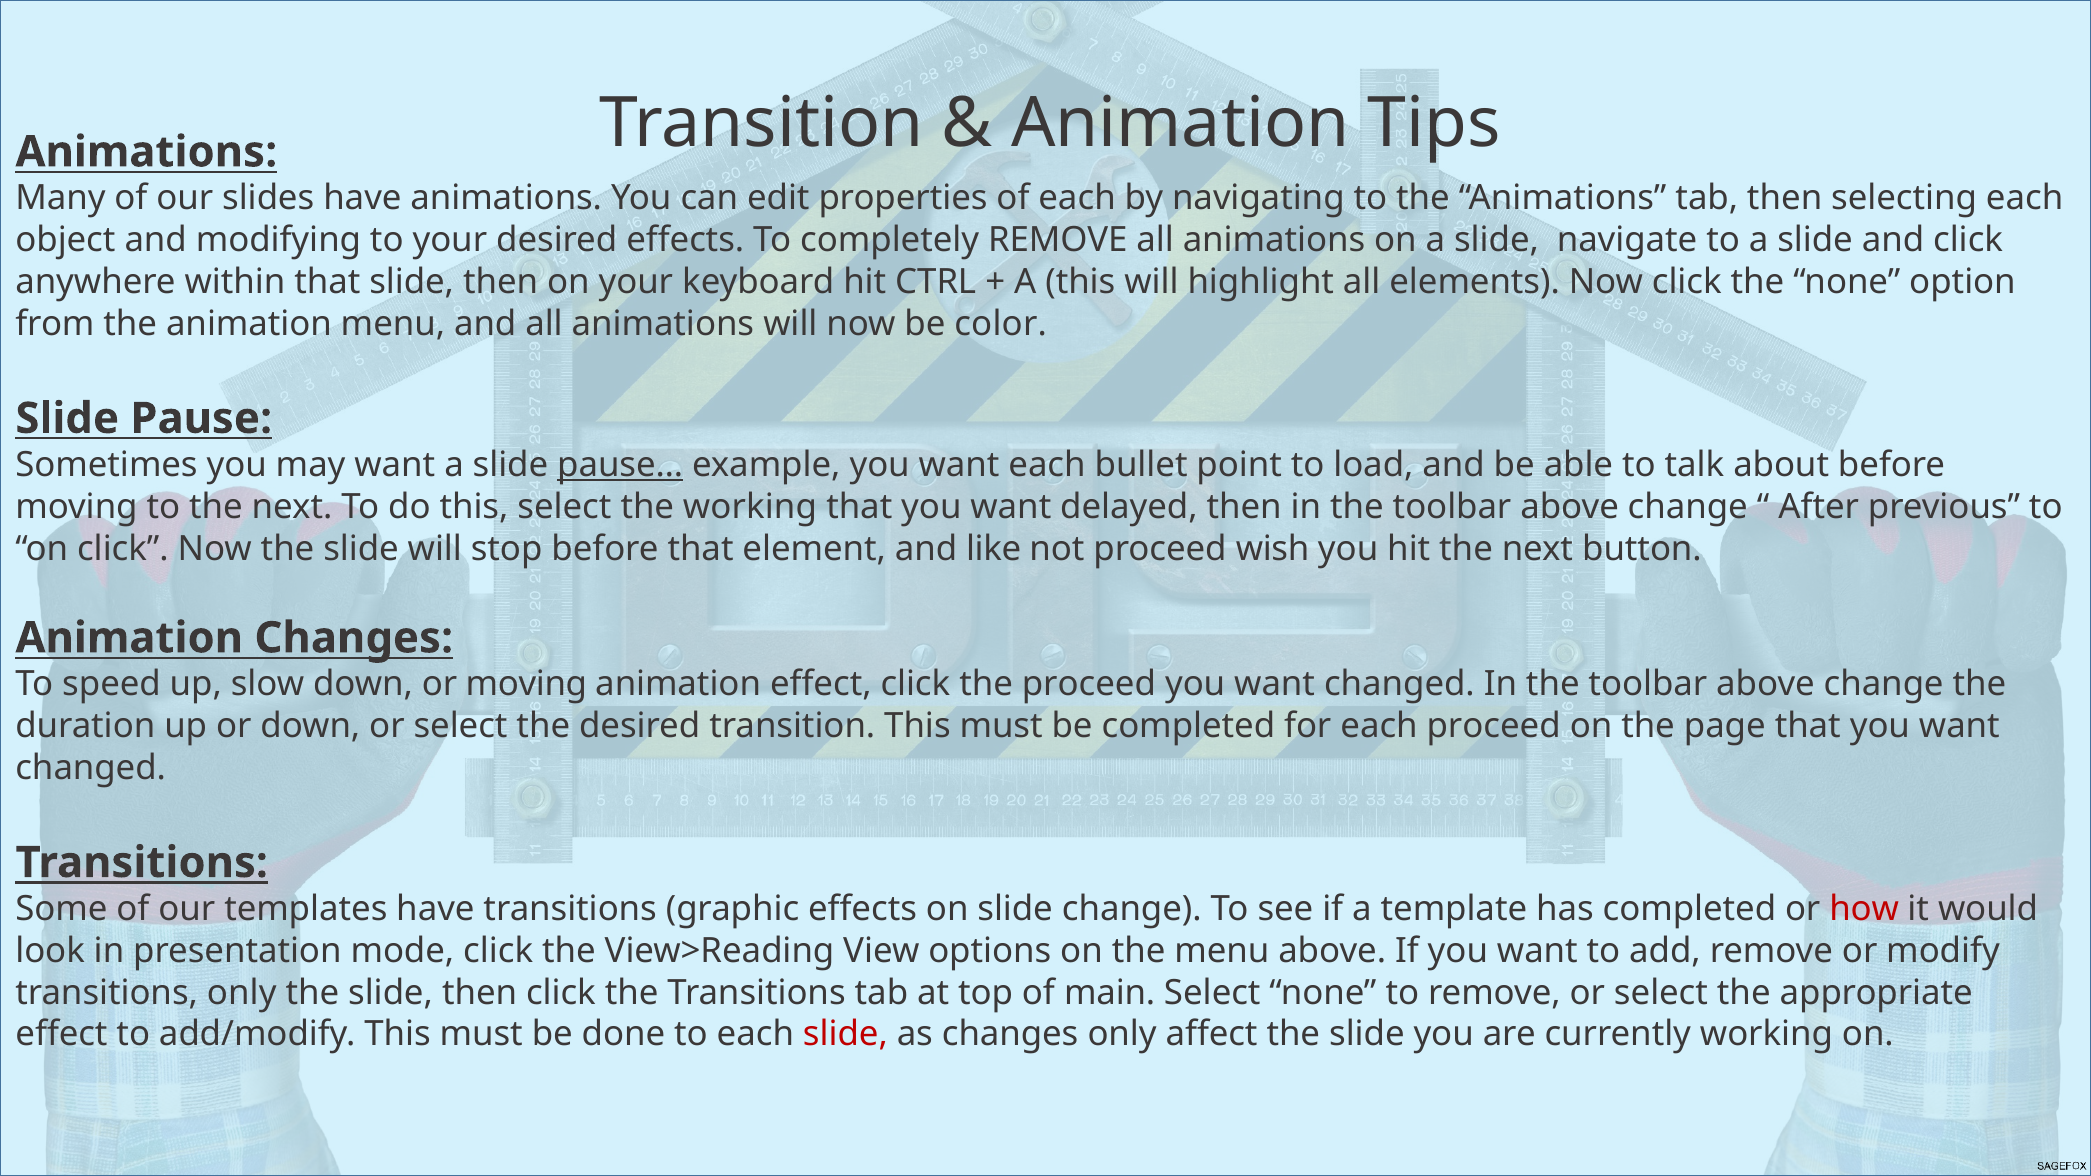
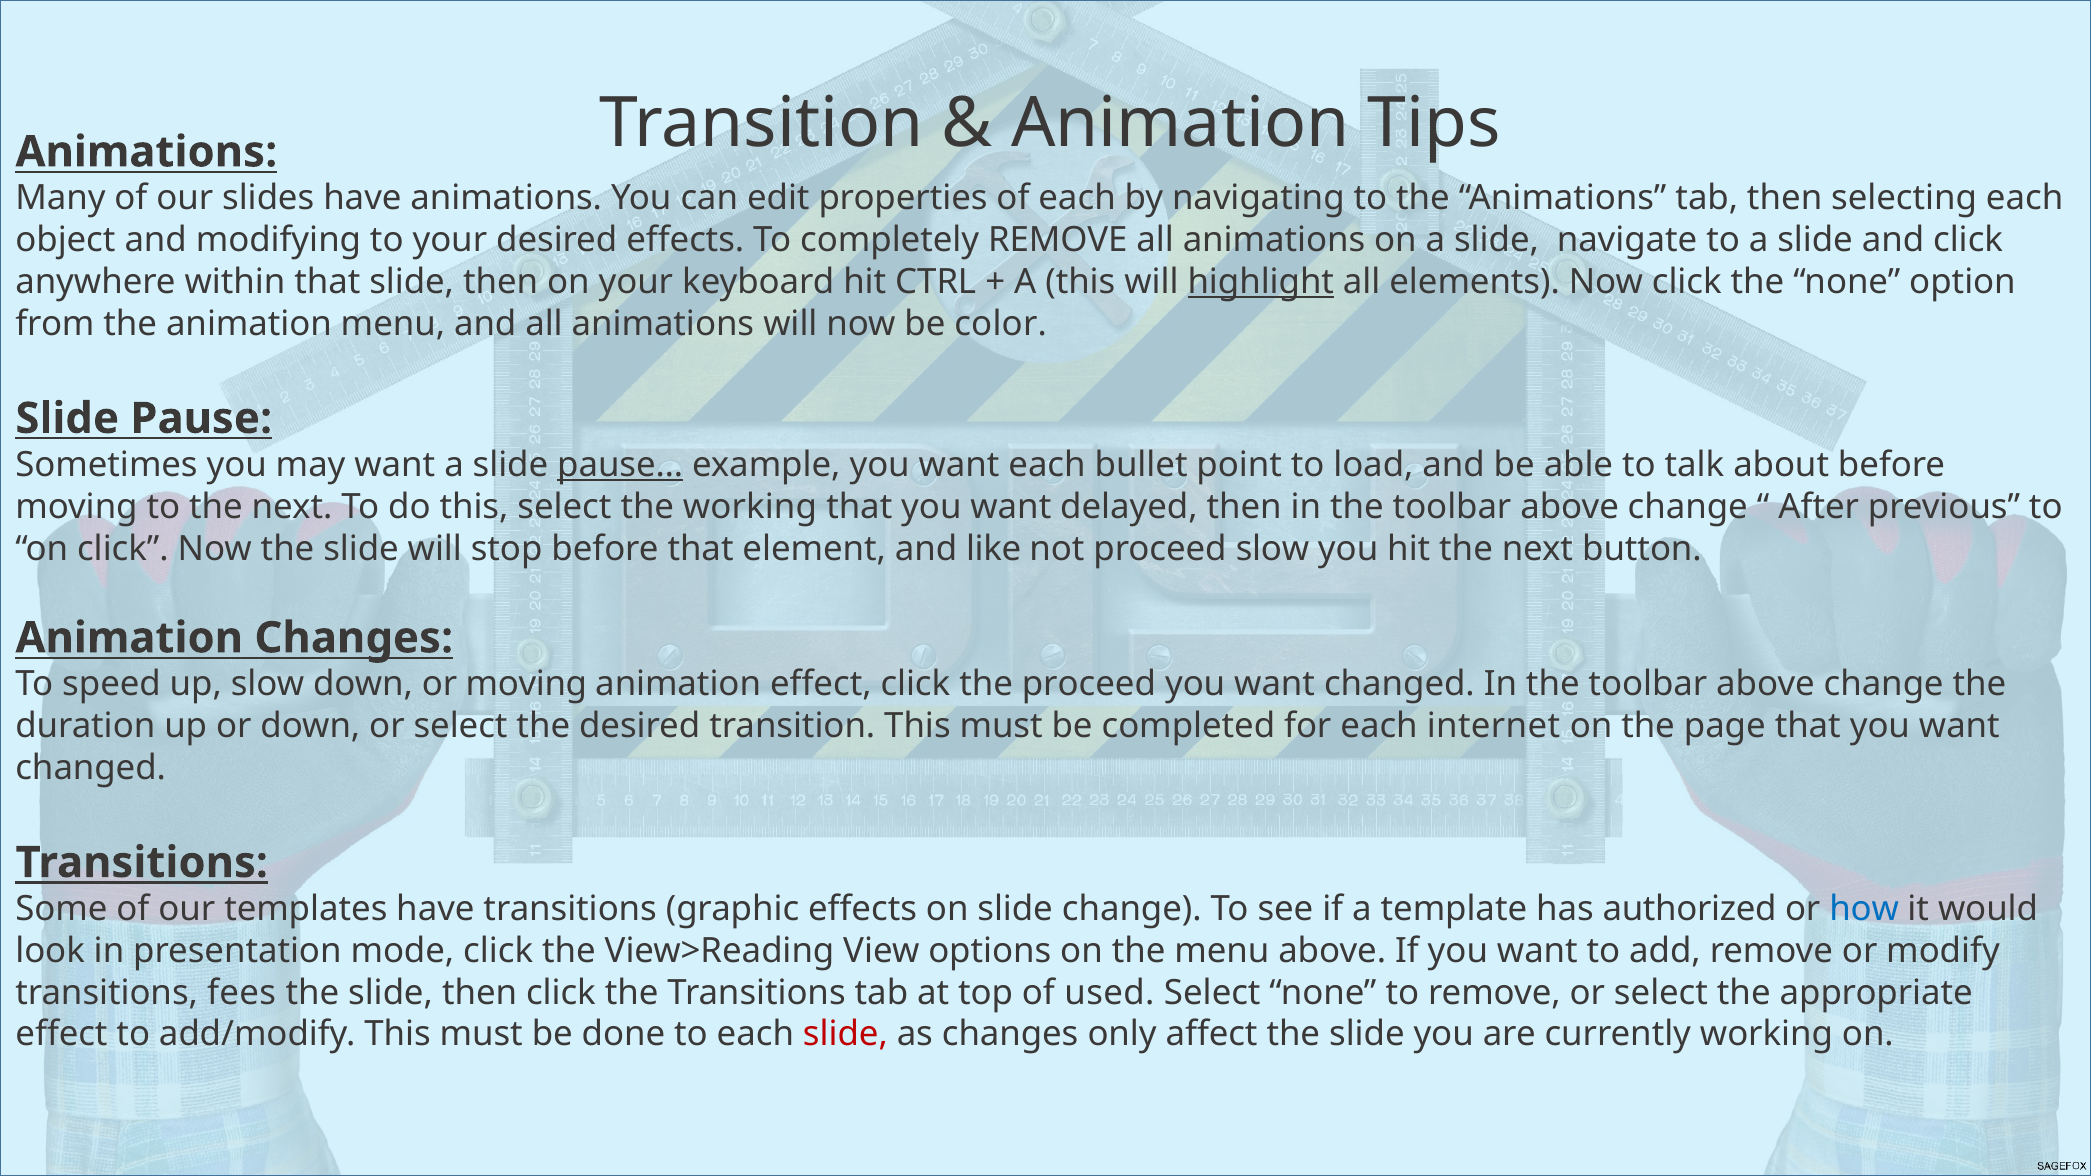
highlight underline: none -> present (1261, 282)
proceed wish: wish -> slow (1272, 549)
each proceed: proceed -> internet (1493, 726)
has completed: completed -> authorized (1690, 909)
how colour: red -> blue (1864, 909)
transitions only: only -> fees (242, 993)
main: main -> used (1109, 993)
